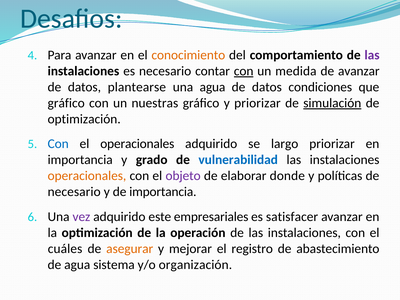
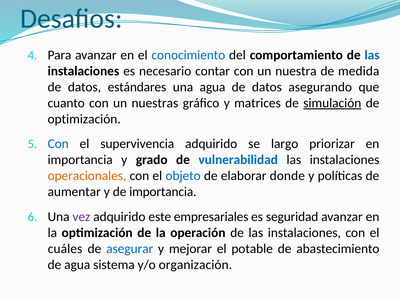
conocimiento colour: orange -> blue (188, 55)
las colour: purple -> blue (372, 55)
con underline: present -> none (244, 71)
medida: medida -> nuestra (296, 71)
de avanzar: avanzar -> medida (359, 71)
plantearse: plantearse -> estándares (137, 87)
condiciones: condiciones -> asegurando (320, 87)
gráfico: gráfico -> cuanto (66, 103)
y priorizar: priorizar -> matrices (258, 103)
el operacionales: operacionales -> supervivencia (137, 144)
objeto colour: purple -> blue (183, 176)
necesario: necesario -> aumentar (74, 192)
satisfacer: satisfacer -> seguridad (292, 217)
asegurar colour: orange -> blue (130, 249)
registro: registro -> potable (252, 249)
